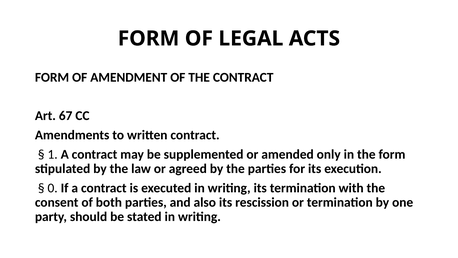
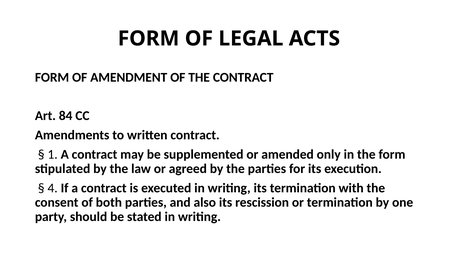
67: 67 -> 84 (66, 116)
0: 0 -> 4 (53, 188)
